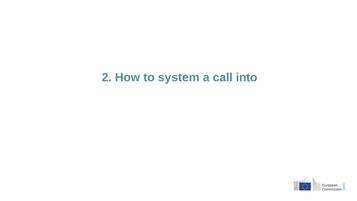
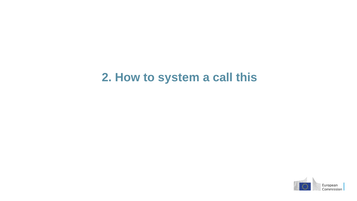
into: into -> this (247, 77)
